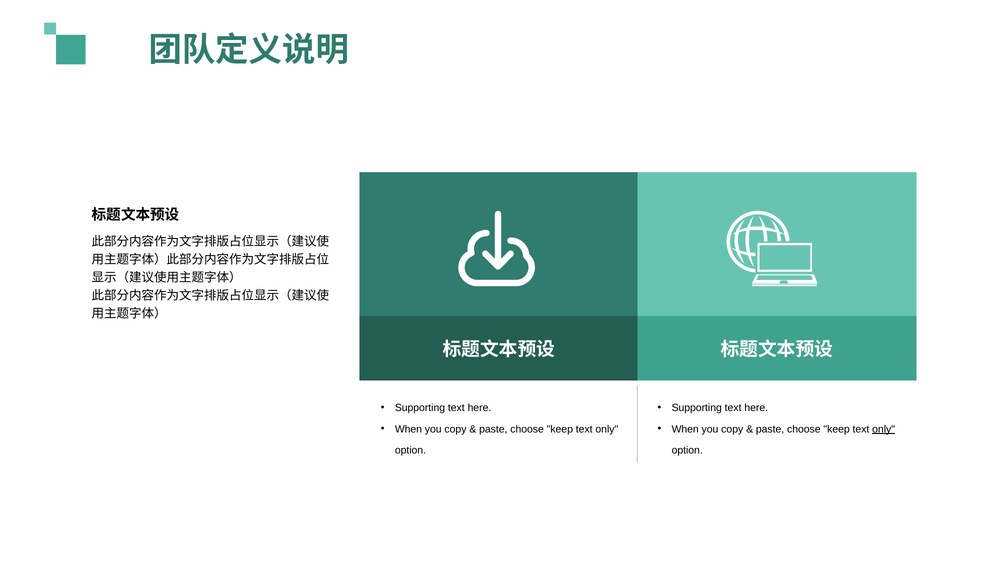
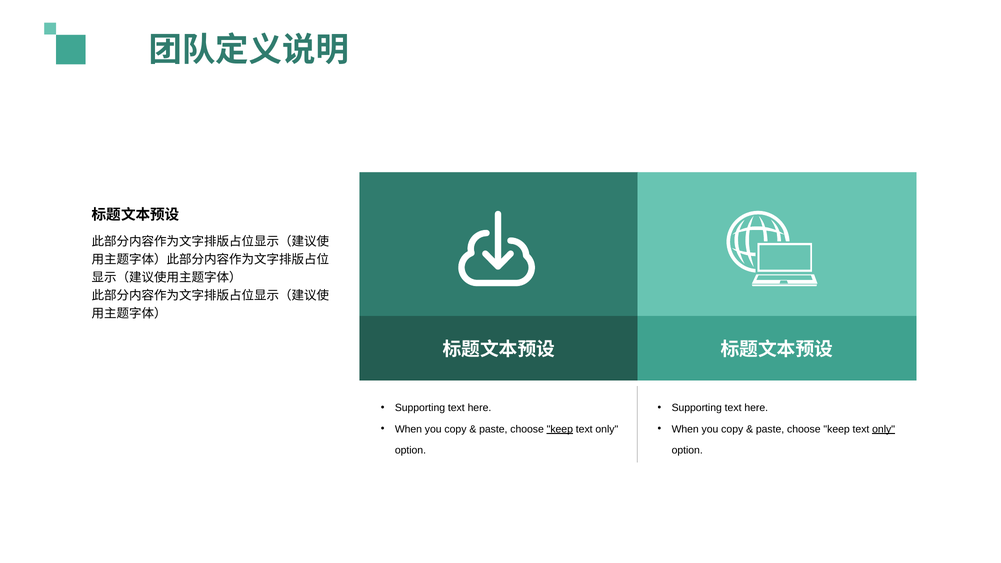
keep underline: none -> present (560, 429)
